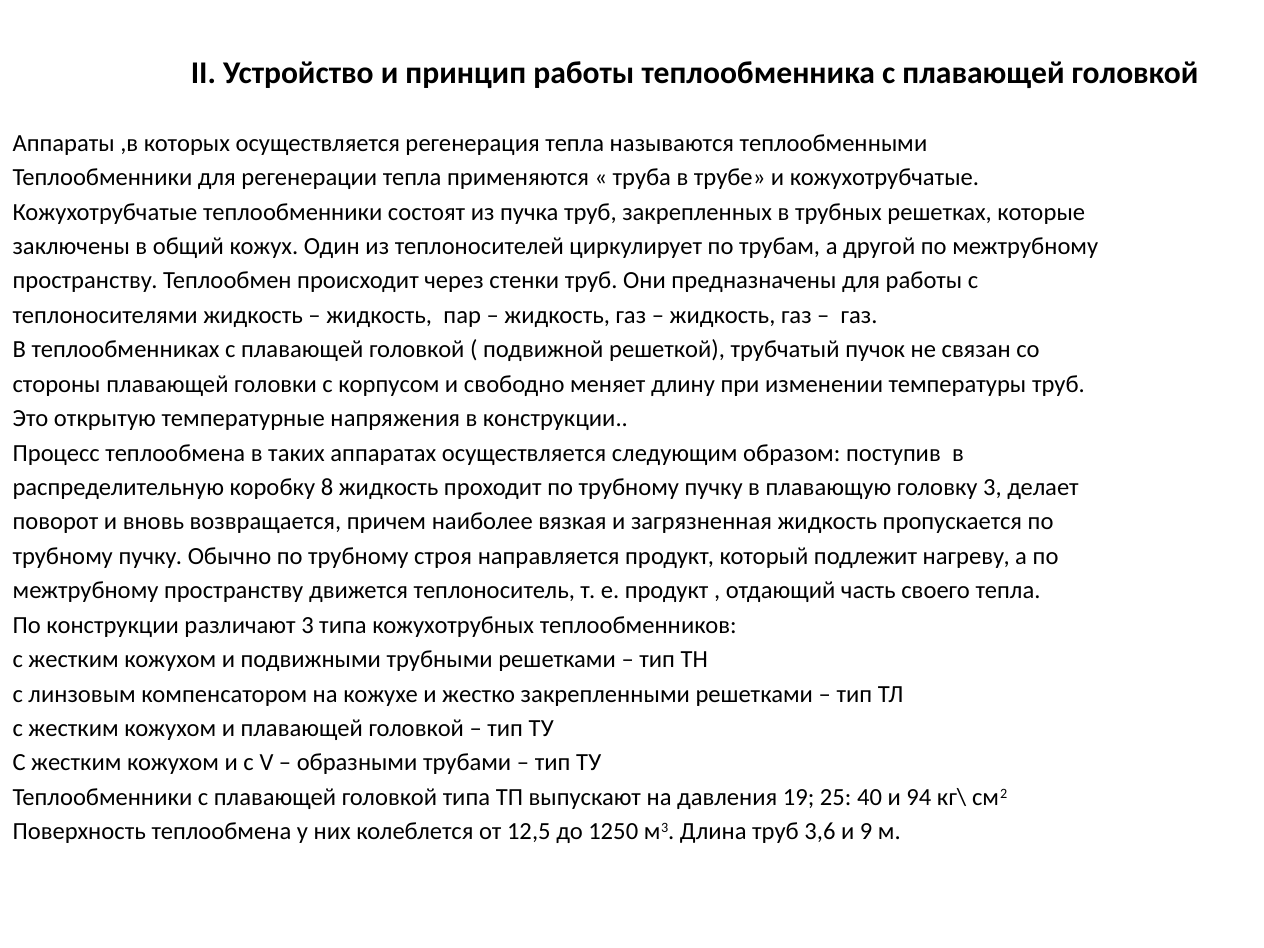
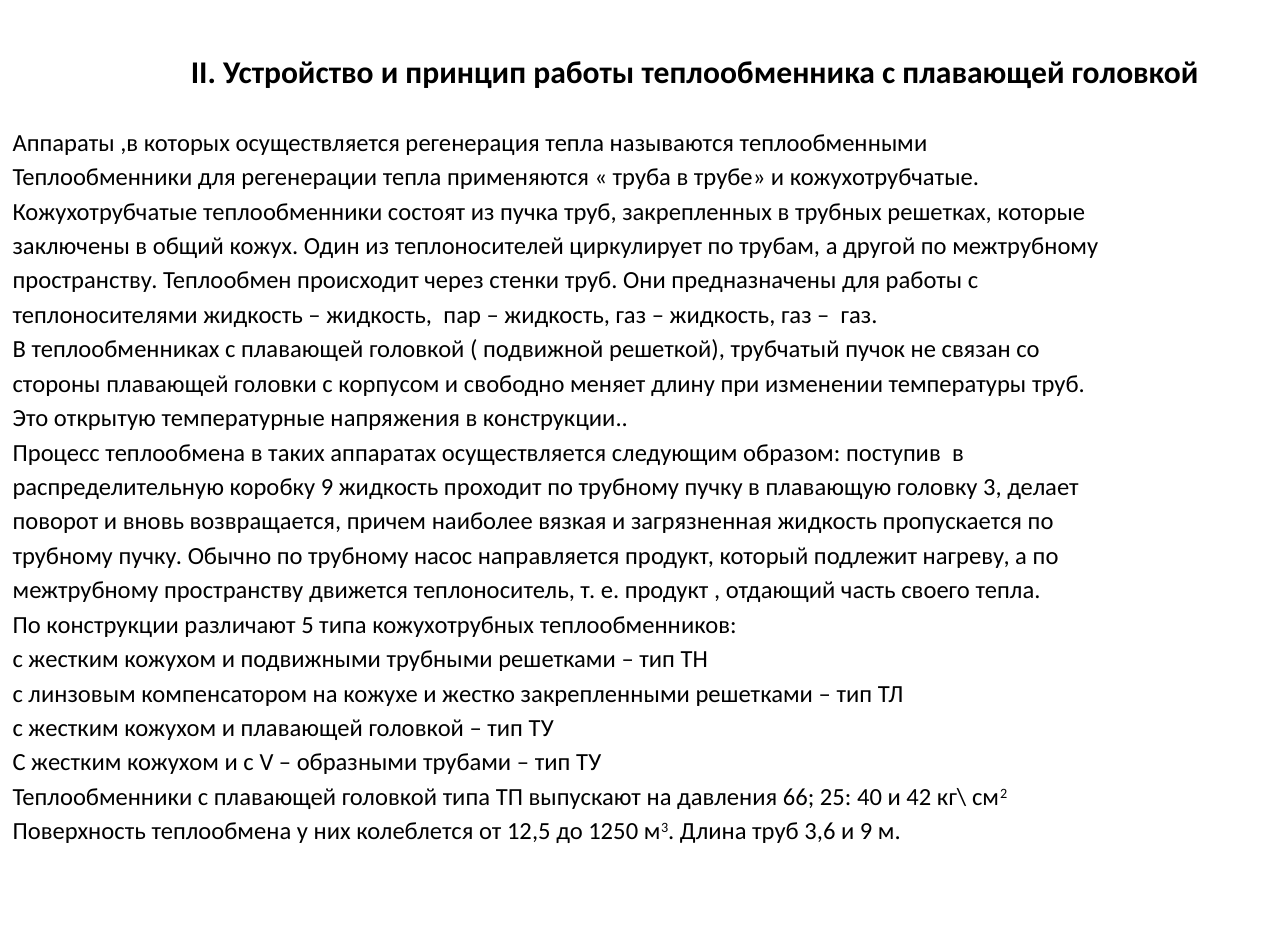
коробку 8: 8 -> 9 (327, 487)
строя: строя -> насос (443, 556)
различают 3: 3 -> 5 (308, 625)
19: 19 -> 66 (799, 797)
94: 94 -> 42 (919, 797)
